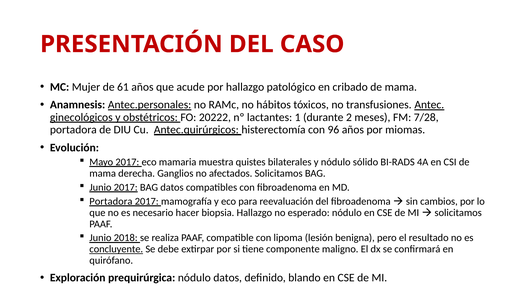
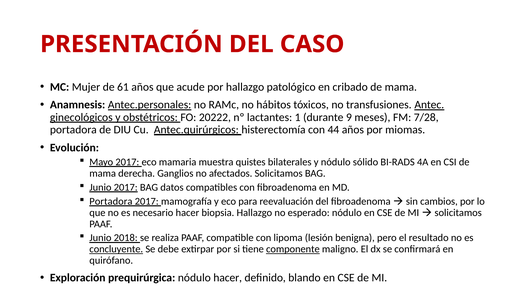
2: 2 -> 9 (349, 117)
96: 96 -> 44 (333, 130)
componente underline: none -> present (293, 249)
nódulo datos: datos -> hacer (228, 278)
